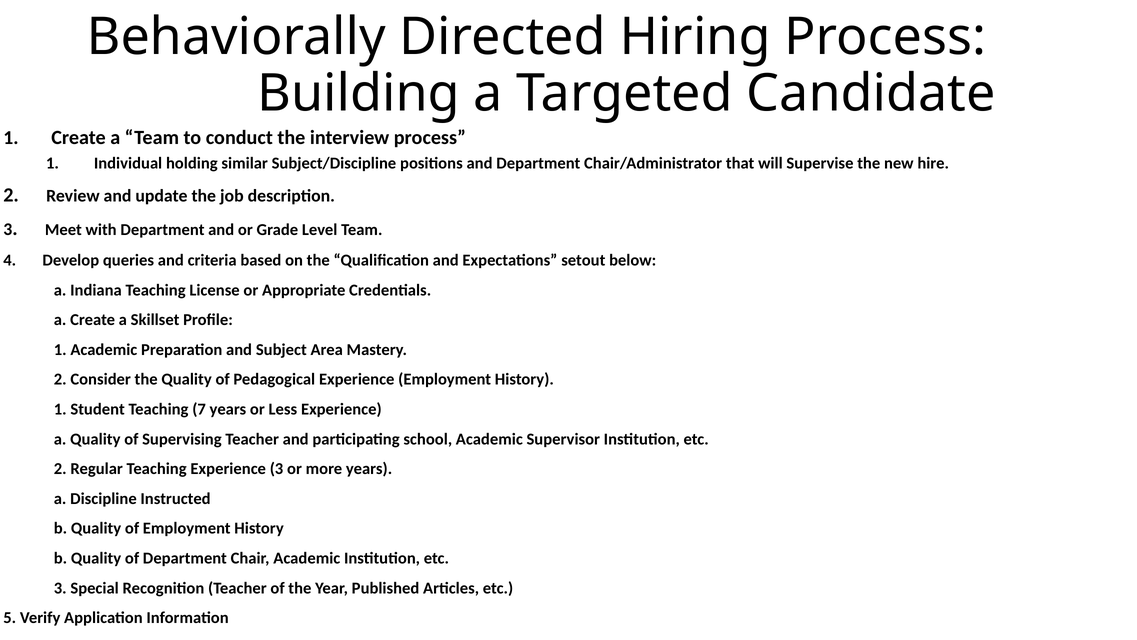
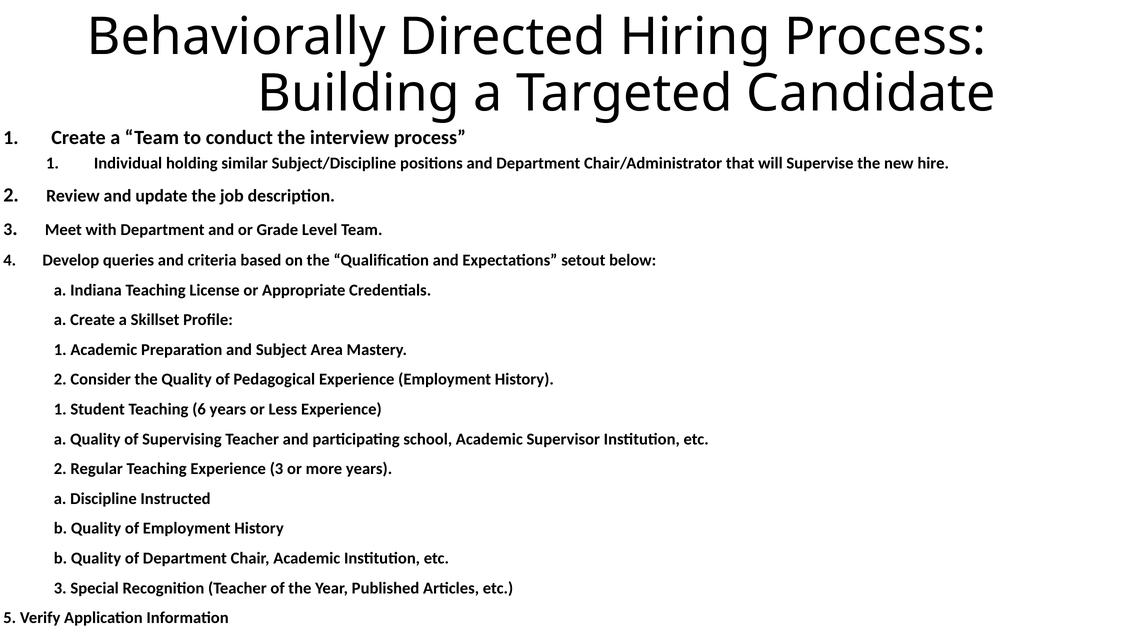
7: 7 -> 6 (199, 409)
